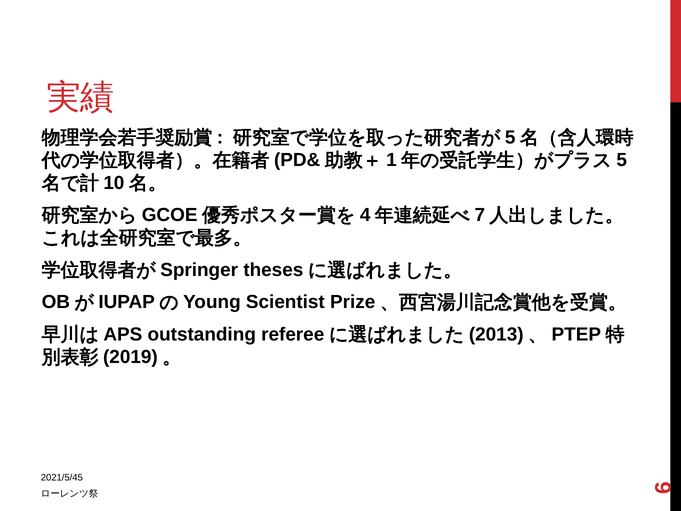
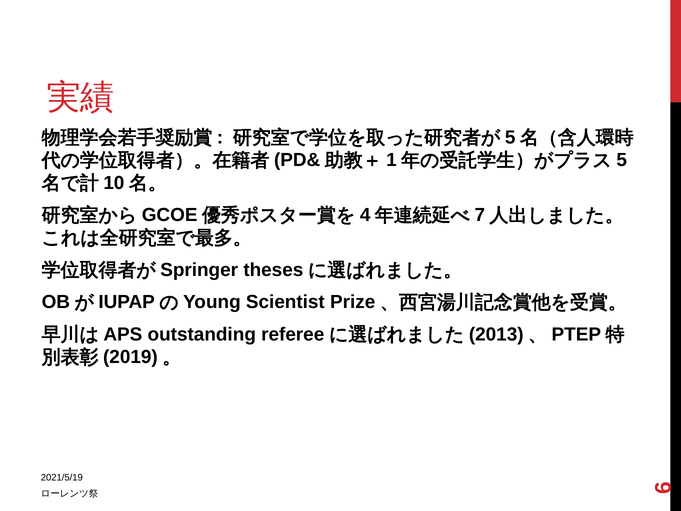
2021/5/45: 2021/5/45 -> 2021/5/19 (62, 477)
